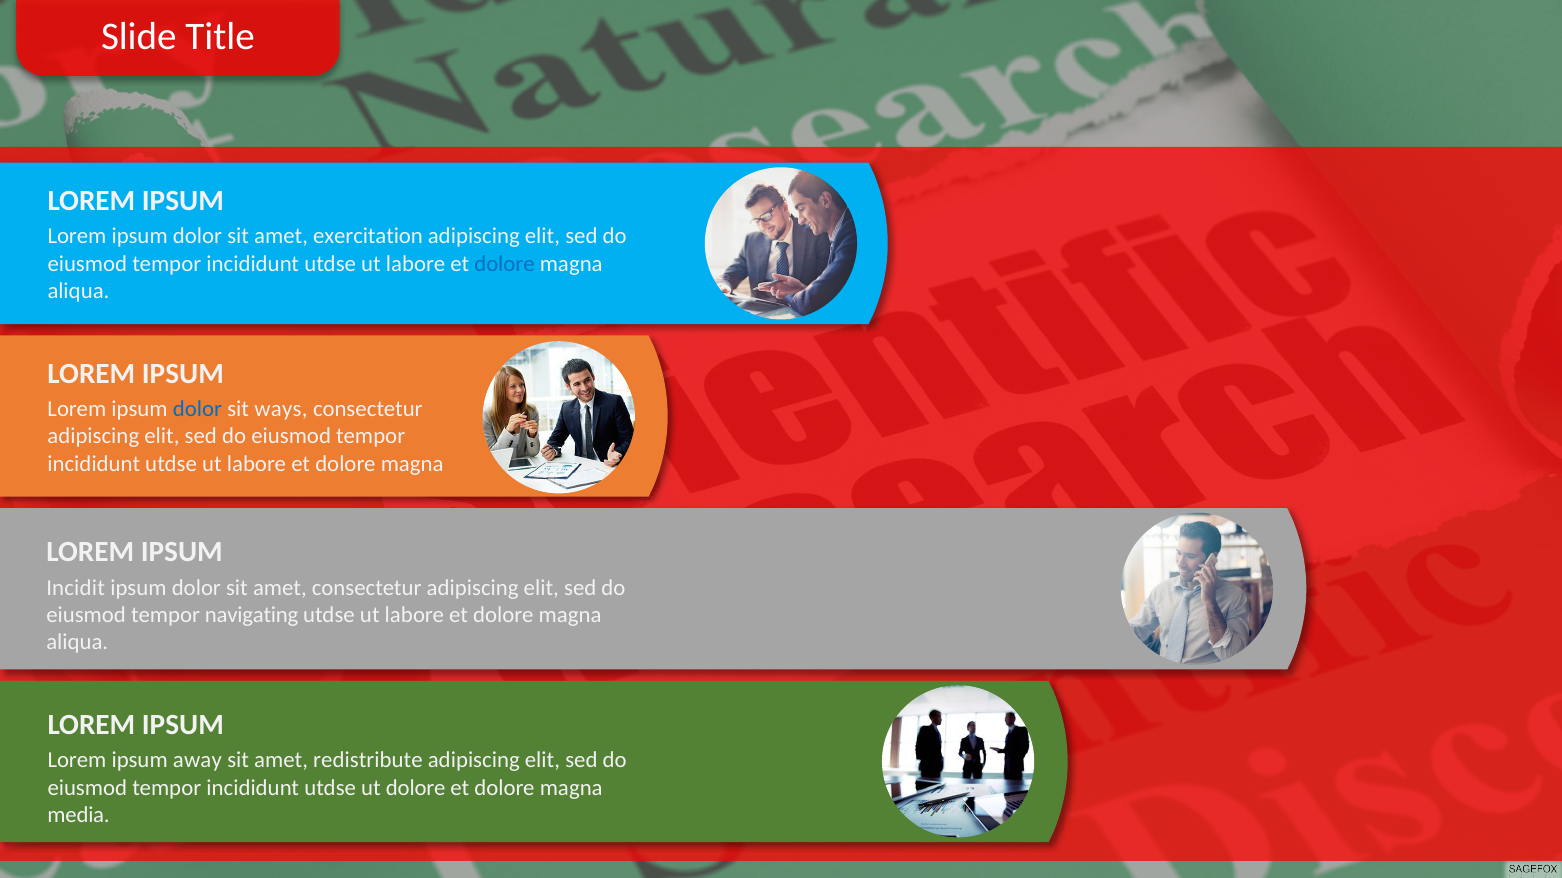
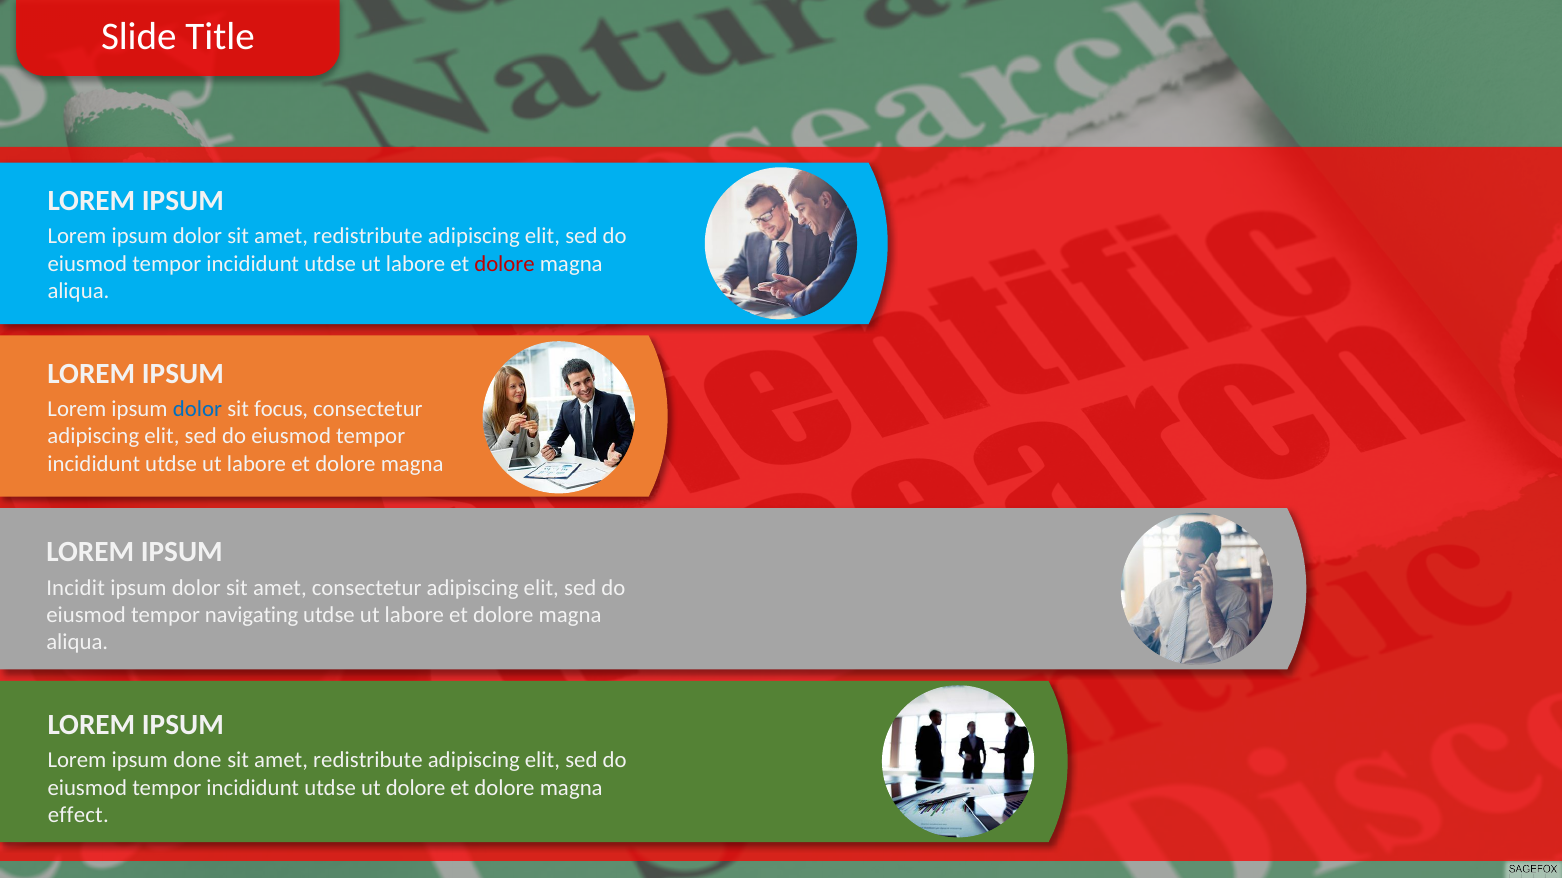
dolor sit amet exercitation: exercitation -> redistribute (368, 236)
dolore colour: blue -> red (504, 264)
ways: ways -> focus (281, 409)
away: away -> done (197, 761)
media: media -> effect (78, 816)
